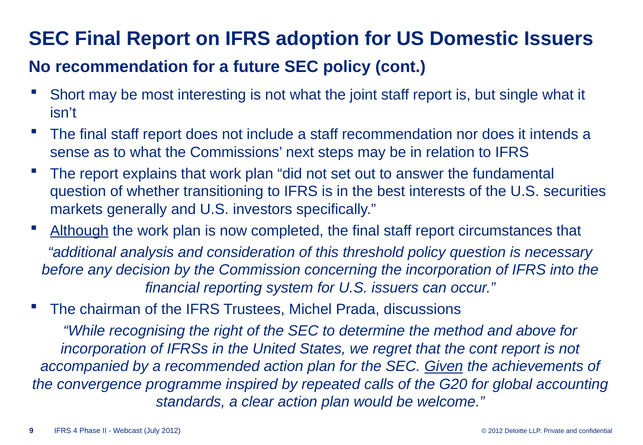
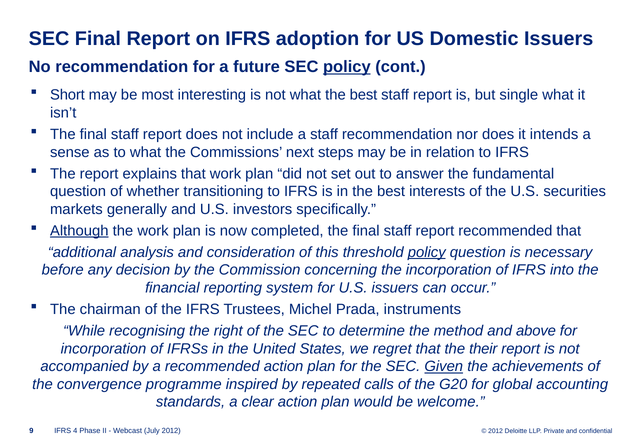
policy underline: none -> present (347, 67)
what the joint: joint -> best (364, 95)
report circumstances: circumstances -> recommended (505, 231)
policy underline: none -> present (427, 252)
discussions: discussions -> instruments (422, 309)
the cont: cont -> their (483, 349)
